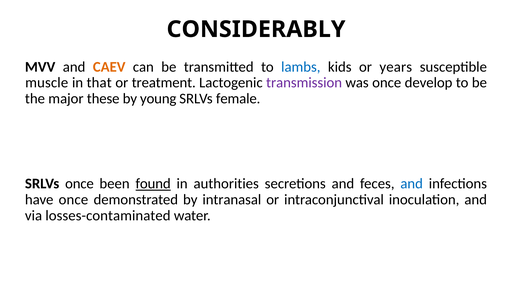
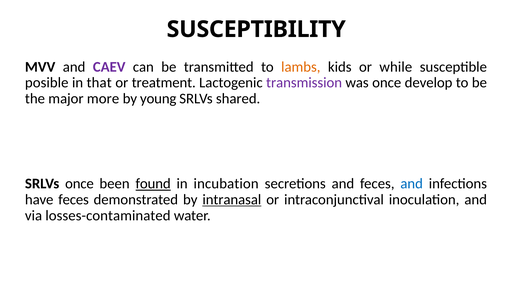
CONSIDERABLY: CONSIDERABLY -> SUSCEPTIBILITY (256, 29)
CAEV colour: orange -> purple (109, 67)
lambs colour: blue -> orange (301, 67)
years: years -> while (396, 67)
muscle: muscle -> posible (47, 83)
these: these -> more (103, 99)
female: female -> shared (238, 99)
authorities: authorities -> incubation (226, 183)
have once: once -> feces (74, 199)
intranasal underline: none -> present (232, 199)
